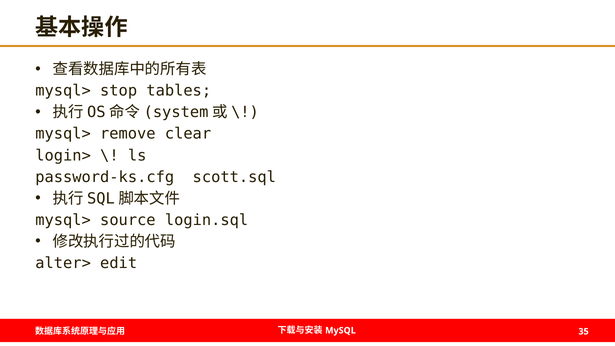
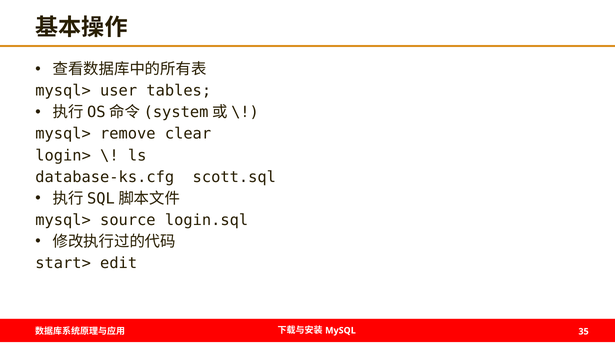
stop: stop -> user (119, 91)
password-ks.cfg: password-ks.cfg -> database-ks.cfg (105, 177)
alter>: alter> -> start> (63, 263)
